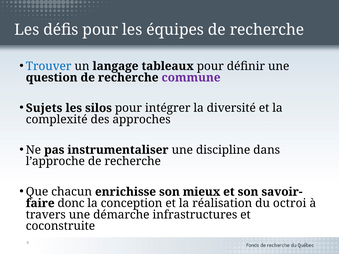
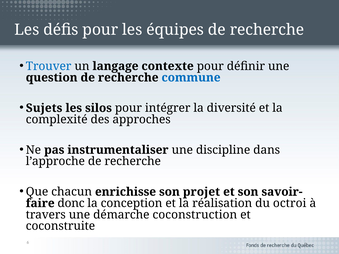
tableaux: tableaux -> contexte (168, 66)
commune colour: purple -> blue (191, 78)
mieux: mieux -> projet (201, 192)
infrastructures: infrastructures -> coconstruction (195, 215)
